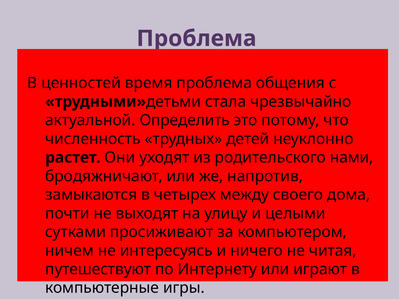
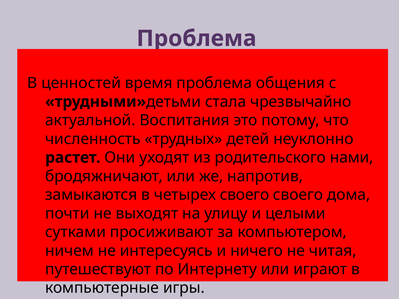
Определить: Определить -> Воспитания (185, 120)
четырех между: между -> своего (245, 195)
